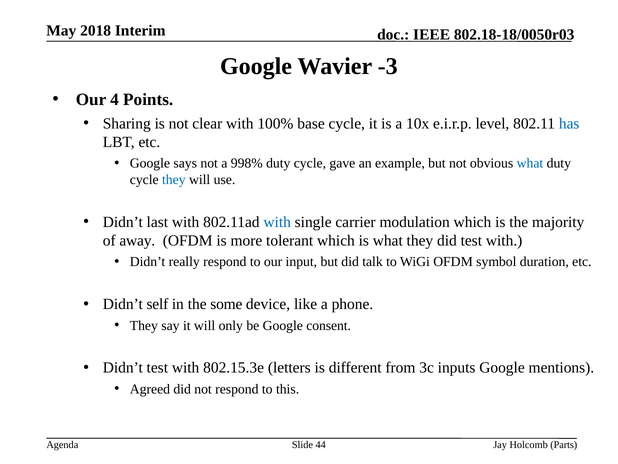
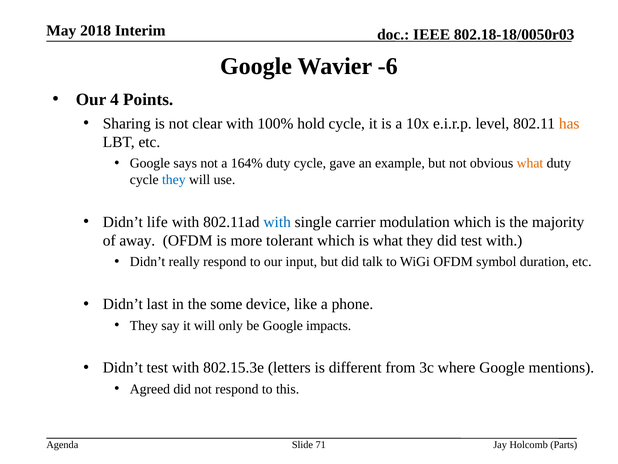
-3: -3 -> -6 (388, 66)
base: base -> hold (311, 123)
has colour: blue -> orange (569, 123)
998%: 998% -> 164% (247, 163)
what colour: blue -> orange (530, 163)
last: last -> life (157, 222)
self: self -> last (157, 304)
consent: consent -> impacts (329, 325)
inputs: inputs -> where (457, 367)
44: 44 -> 71 (321, 445)
